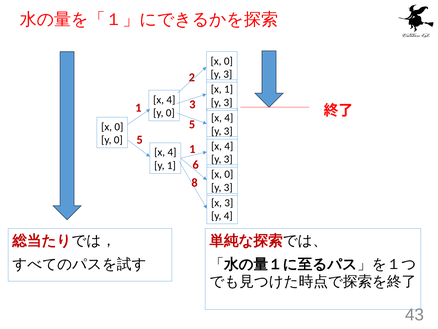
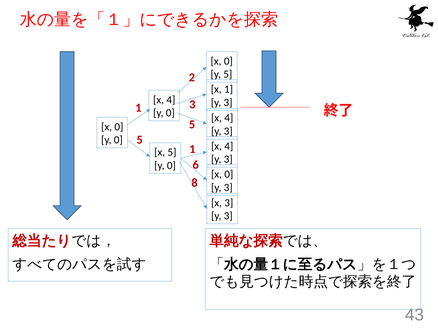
3: 3 -> 5 (228, 74)
4: 4 -> 5 (172, 152)
1: 1 -> 0 (171, 165)
4: 4 -> 3 (228, 216)
